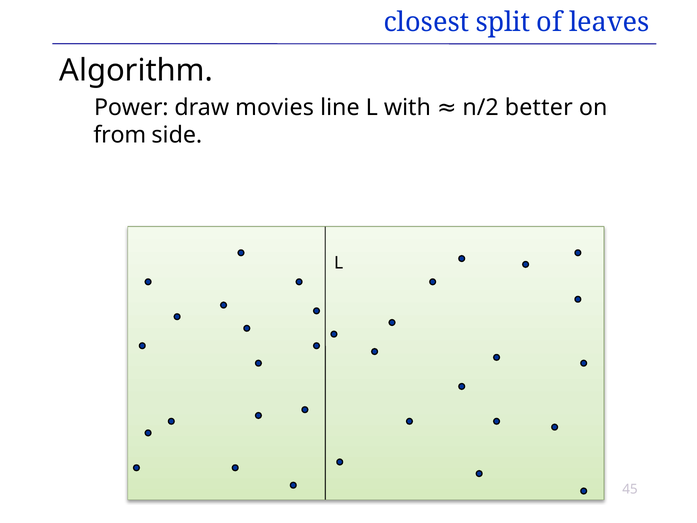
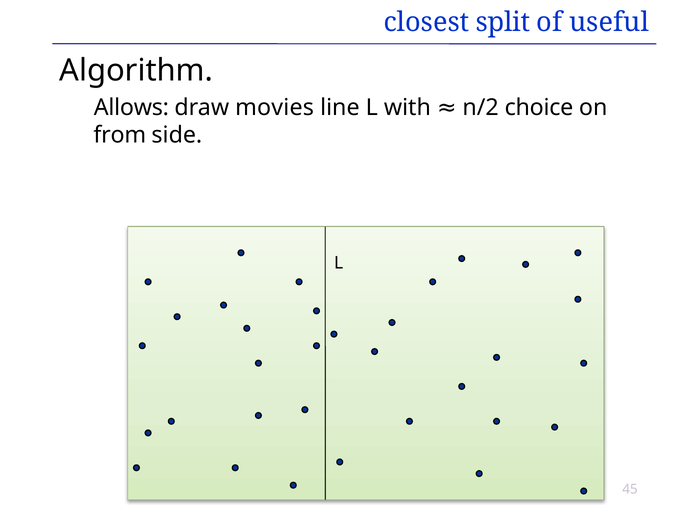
leaves: leaves -> useful (609, 22)
Power: Power -> Allows (131, 107)
better: better -> choice (539, 107)
